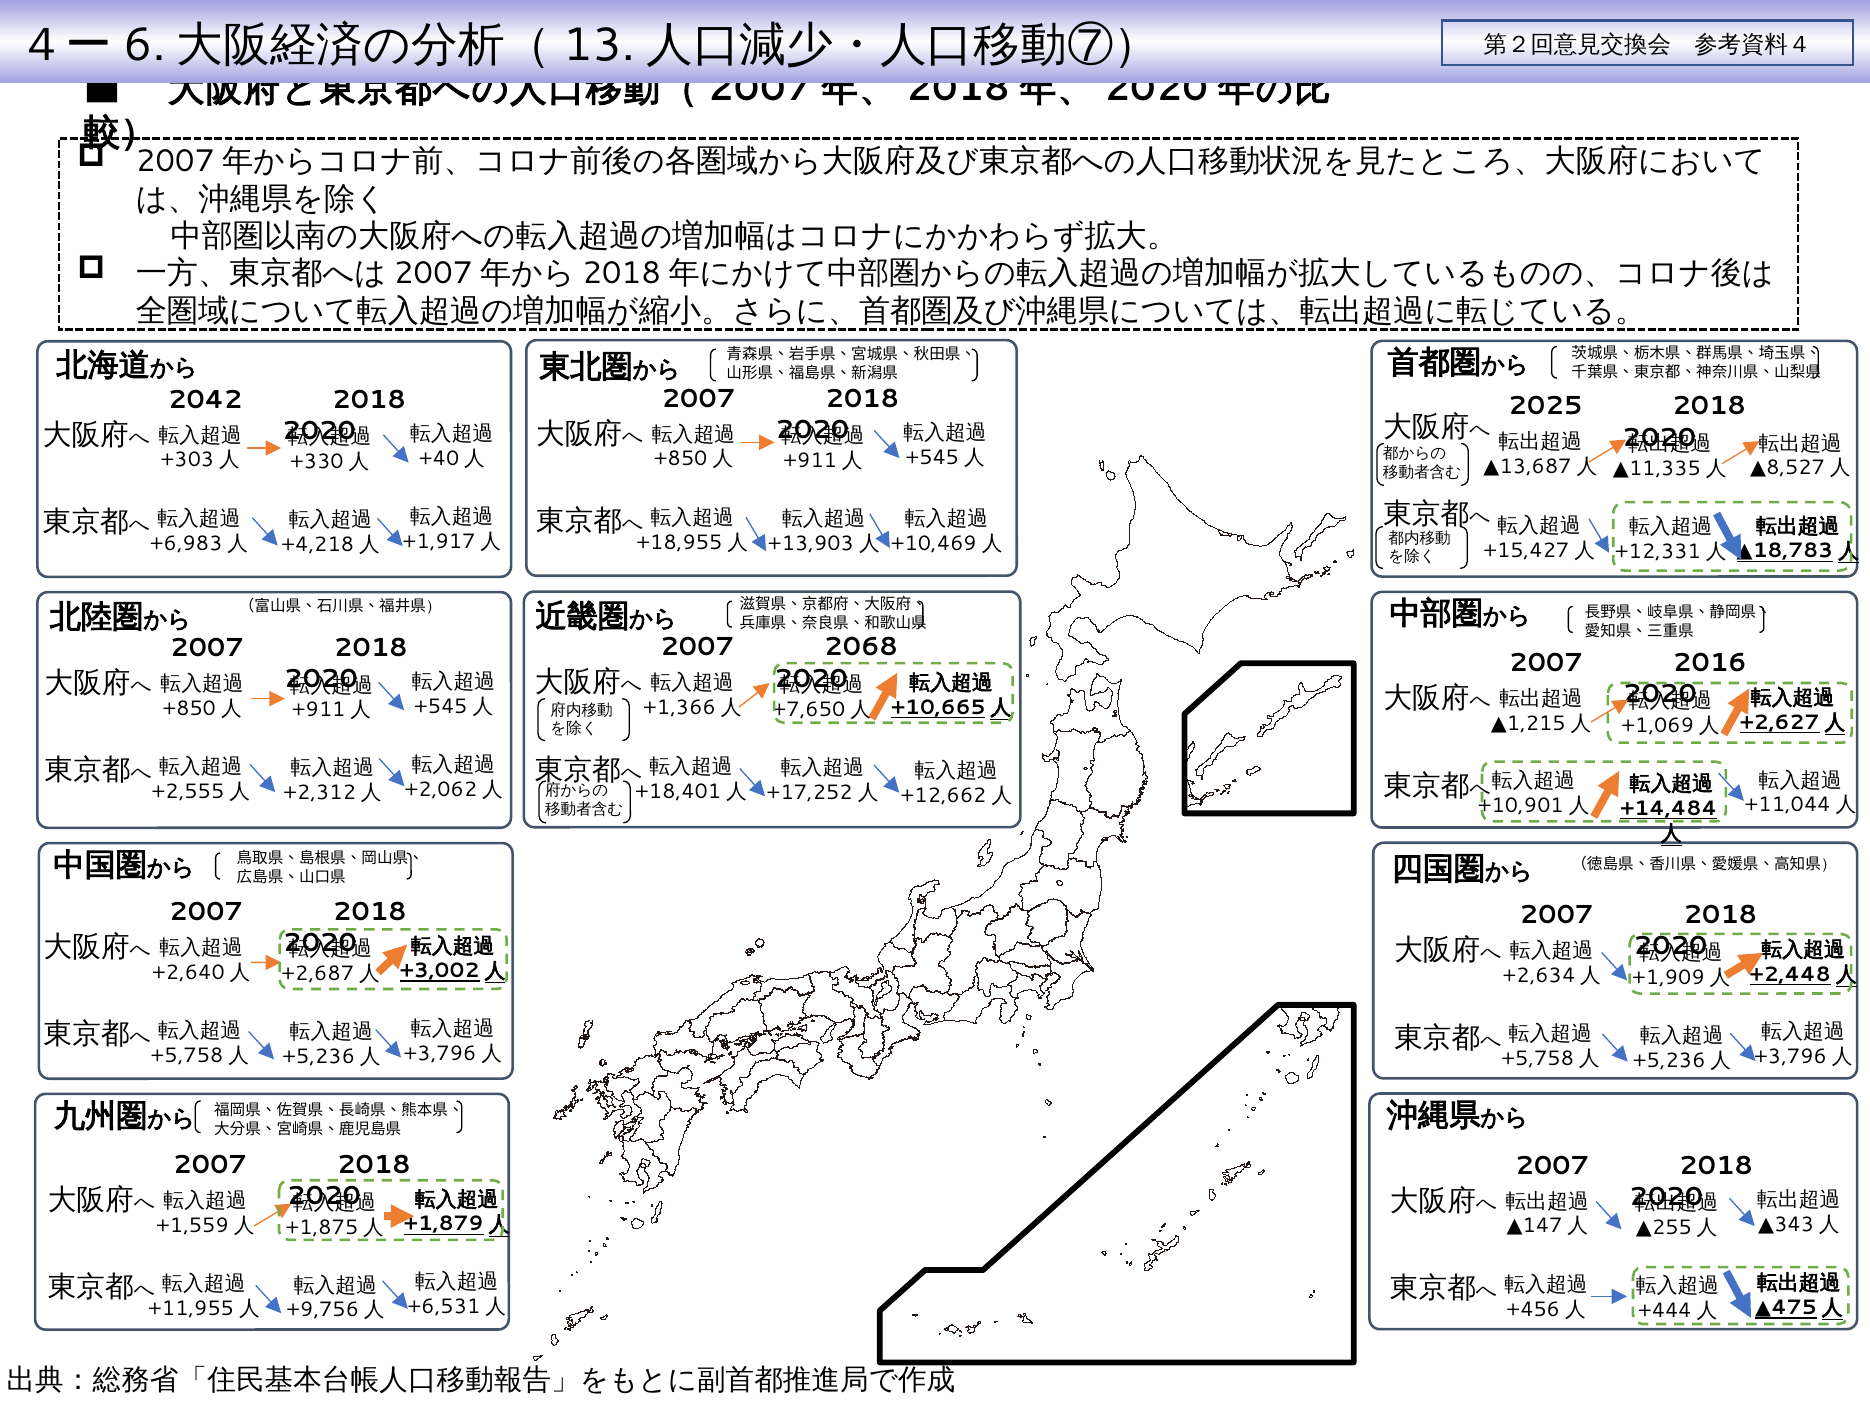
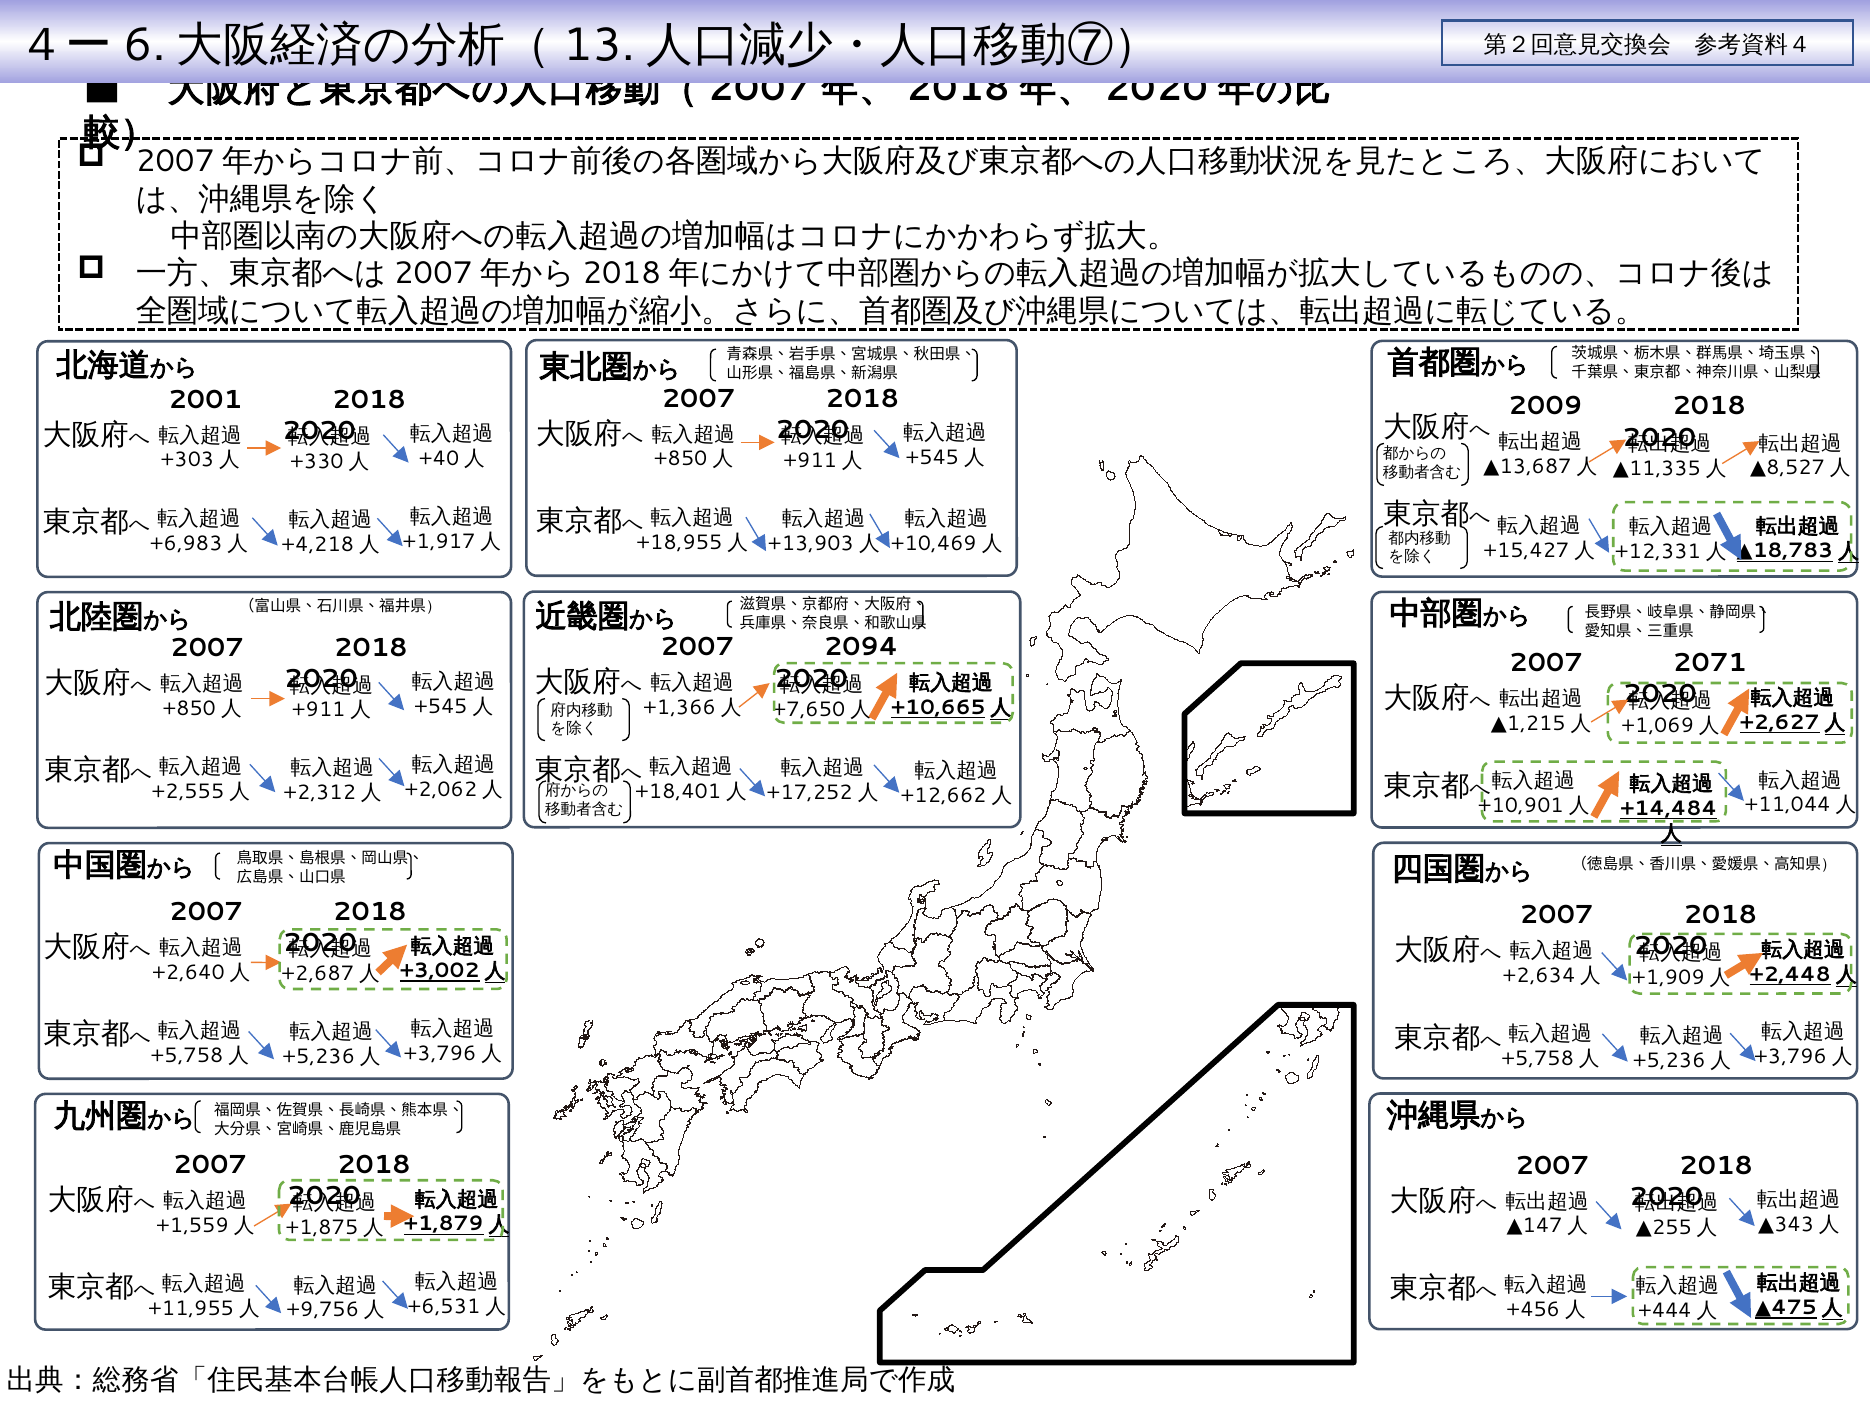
2042: 2042 -> 2001 (205, 399)
2025: 2025 -> 2009 (1545, 406)
2068: 2068 -> 2094 (861, 647)
2016: 2016 -> 2071 (1710, 663)
